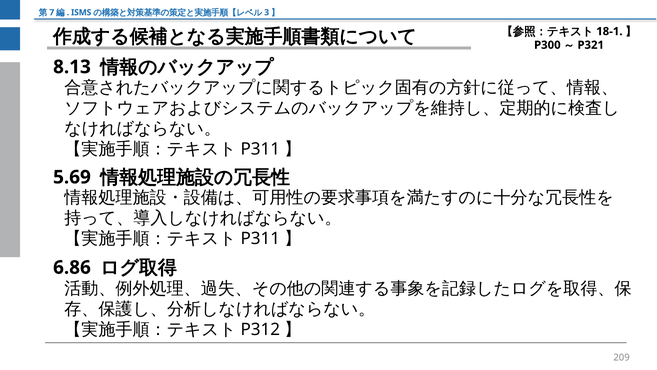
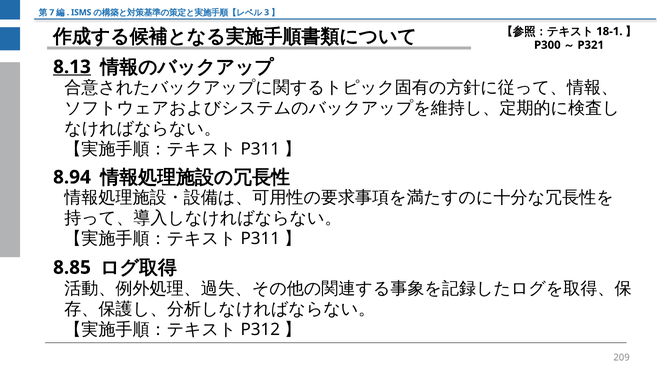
8.13 underline: none -> present (72, 67)
5.69: 5.69 -> 8.94 (72, 177)
6.86: 6.86 -> 8.85 (72, 267)
